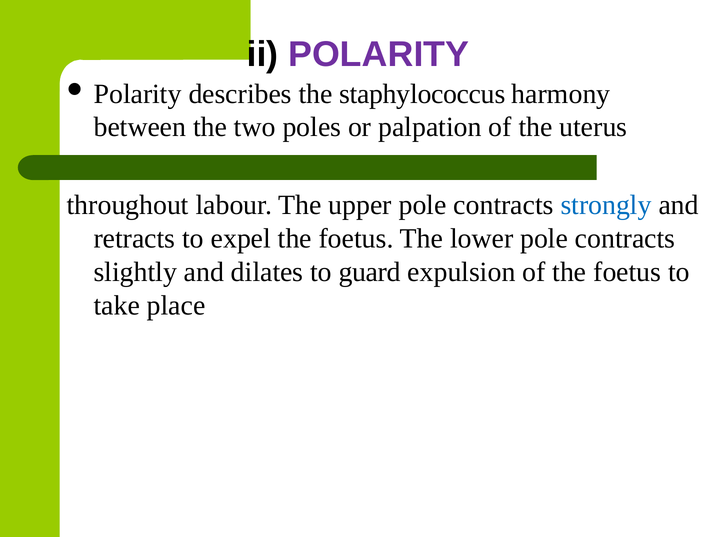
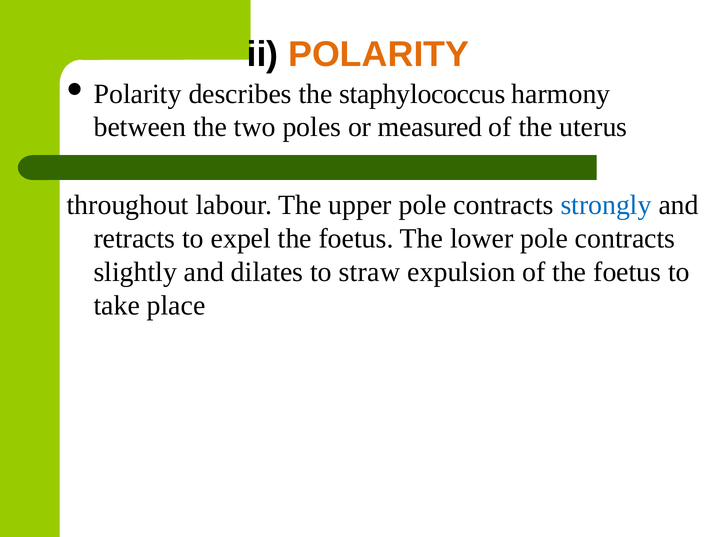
POLARITY colour: purple -> orange (379, 54)
palpation: palpation -> measured (430, 127)
guard: guard -> straw (370, 272)
